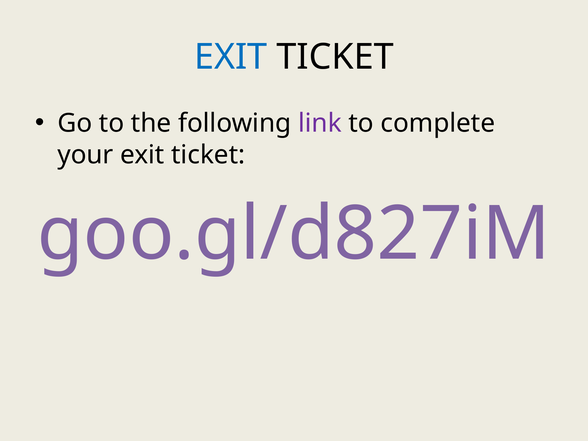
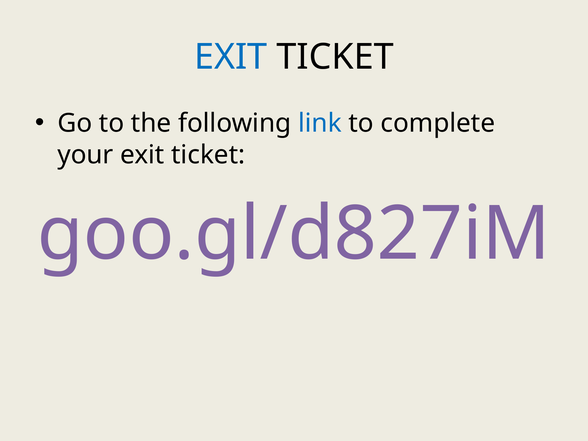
link colour: purple -> blue (320, 123)
